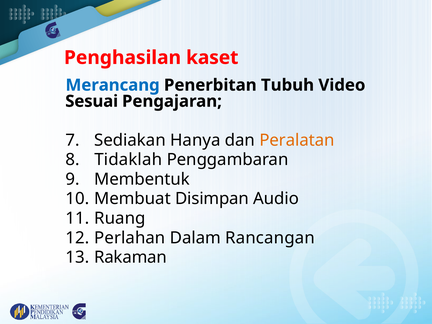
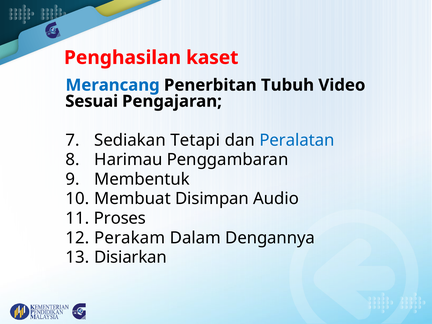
Hanya: Hanya -> Tetapi (195, 140)
Peralatan colour: orange -> blue (297, 140)
Tidaklah: Tidaklah -> Harimau (128, 160)
Ruang: Ruang -> Proses (120, 218)
Perlahan: Perlahan -> Perakam (130, 238)
Rancangan: Rancangan -> Dengannya (270, 238)
Rakaman: Rakaman -> Disiarkan (130, 257)
